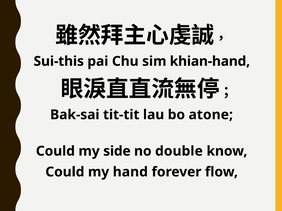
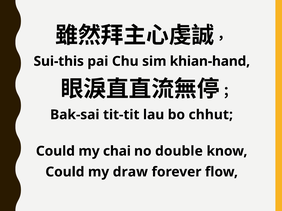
atone: atone -> chhut (211, 115)
side: side -> chai (117, 151)
hand: hand -> draw (130, 172)
